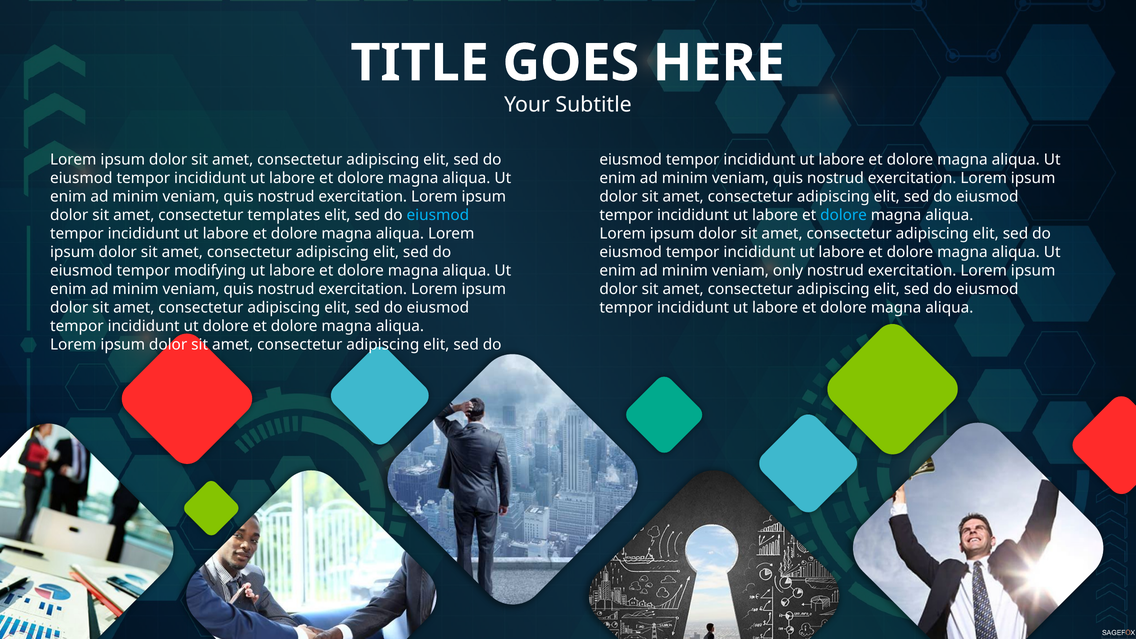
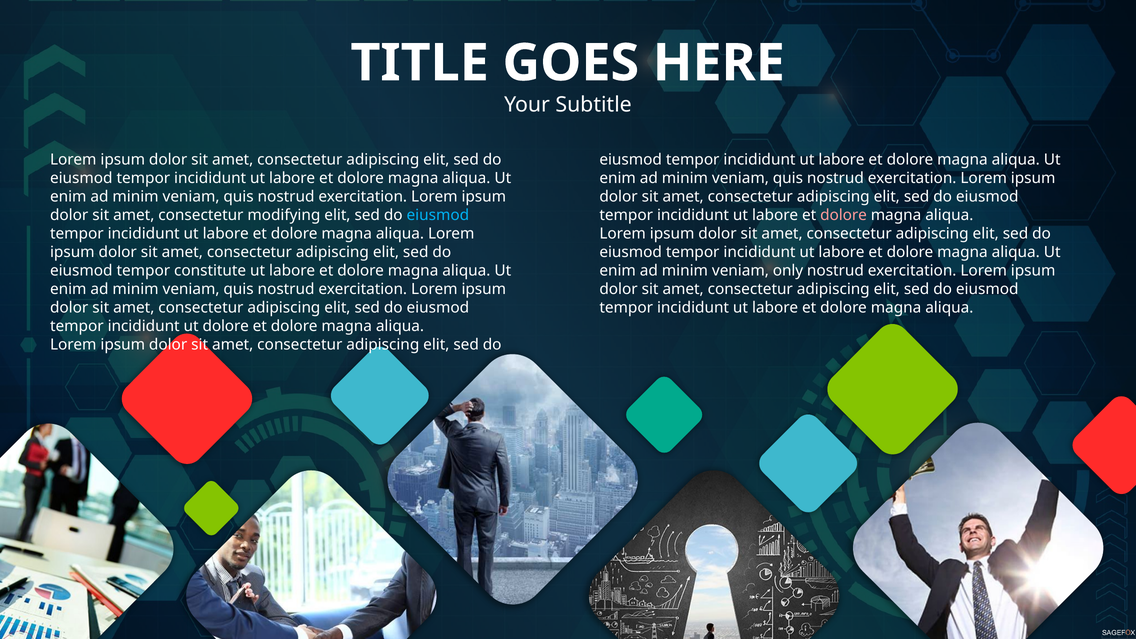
templates: templates -> modifying (284, 215)
dolore colour: light blue -> pink (844, 215)
modifying: modifying -> constitute (210, 271)
